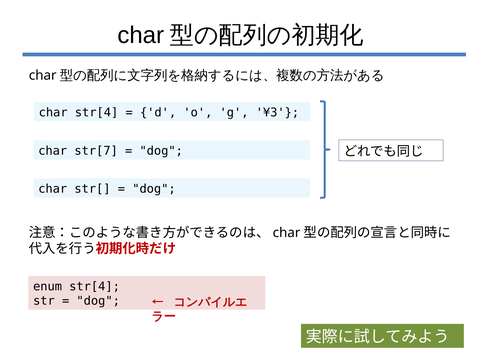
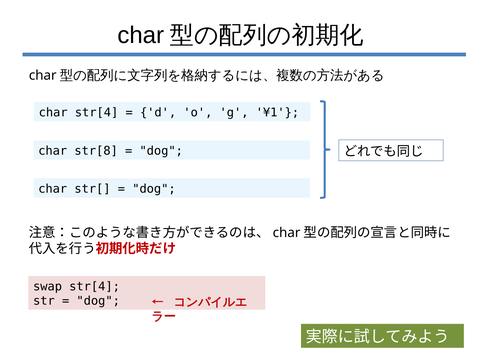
¥3: ¥3 -> ¥1 (277, 112)
str[7: str[7 -> str[8 (96, 151)
enum: enum -> swap (48, 286)
